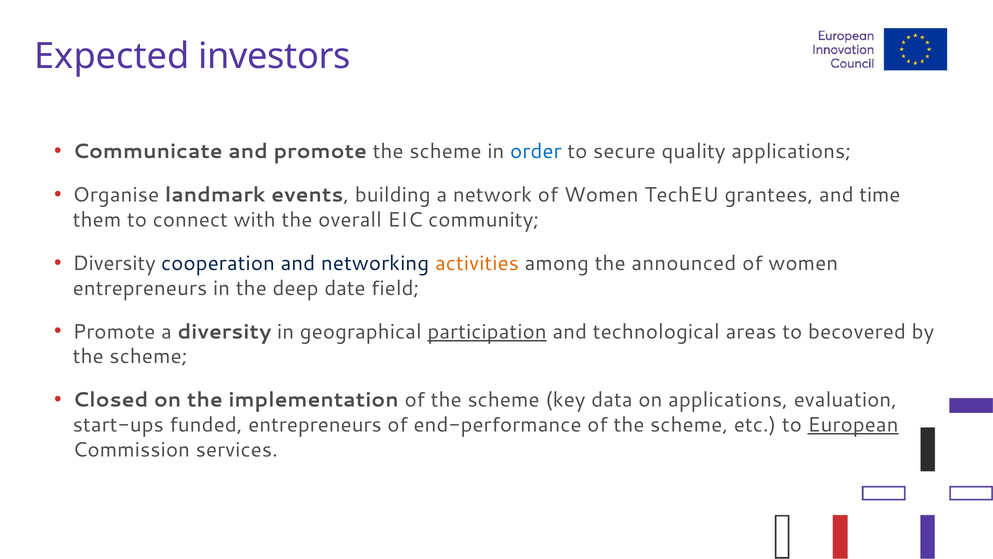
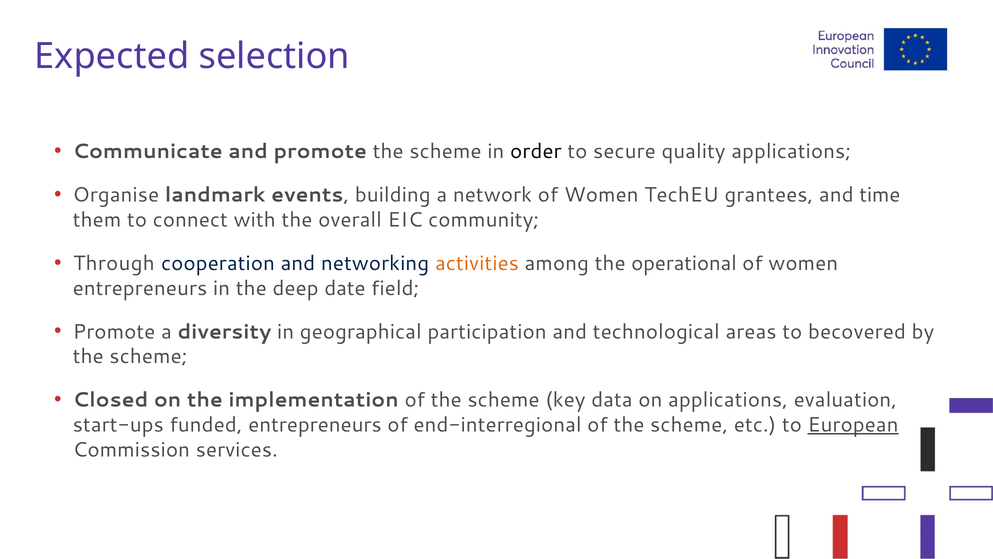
investors: investors -> selection (274, 56)
order colour: blue -> black (536, 151)
Diversity: Diversity -> Through (114, 263)
announced: announced -> operational (684, 263)
participation underline: present -> none (487, 331)
end-performance: end-performance -> end-interregional (498, 425)
